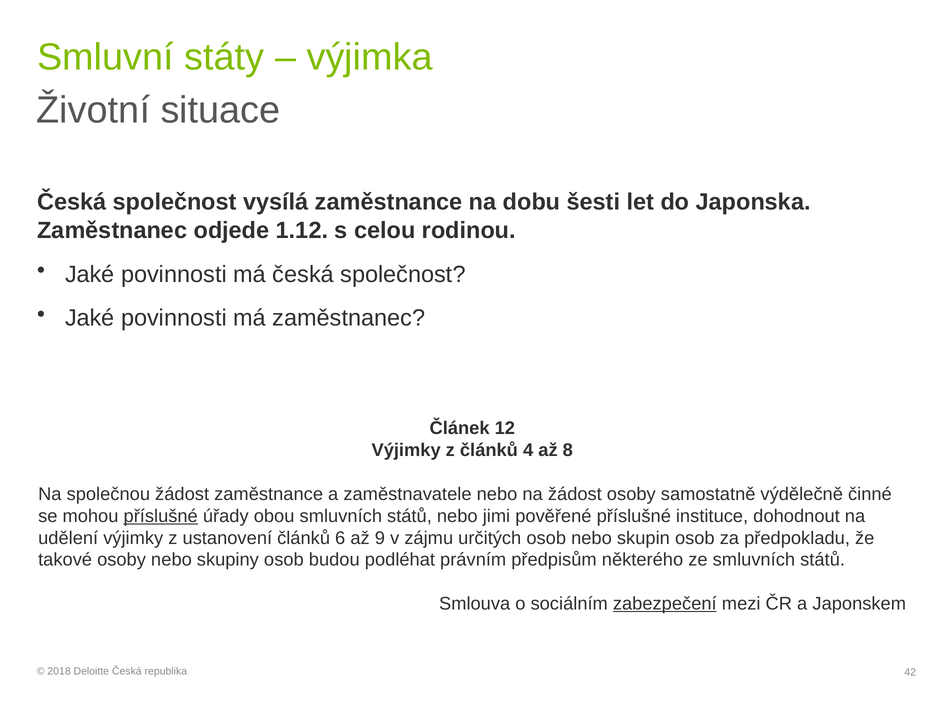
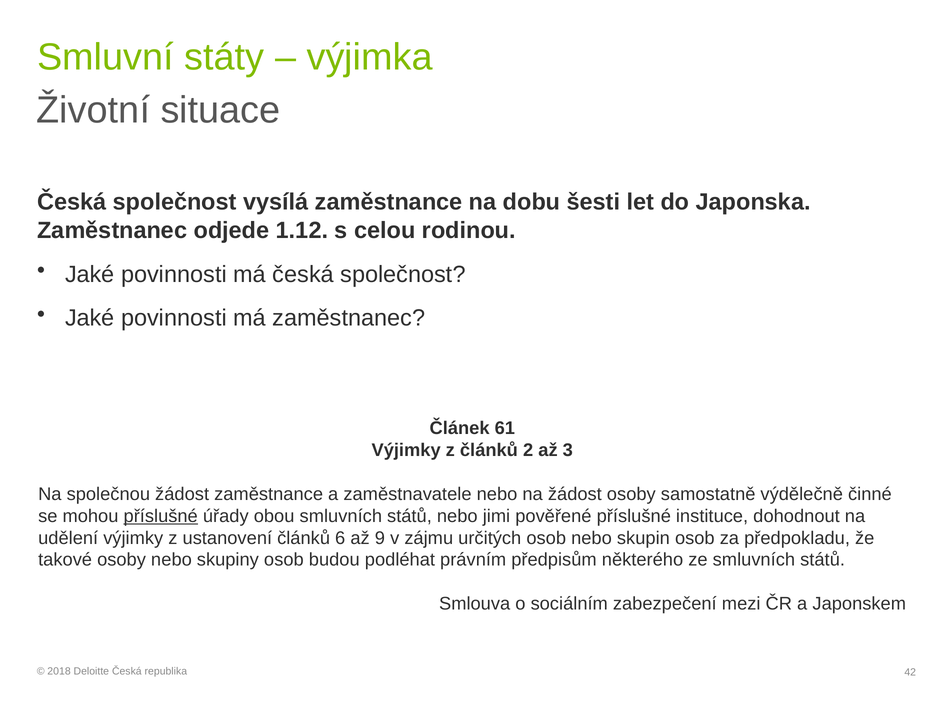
12: 12 -> 61 (505, 428)
4: 4 -> 2 (528, 450)
8: 8 -> 3 (568, 450)
zabezpečení underline: present -> none (665, 604)
